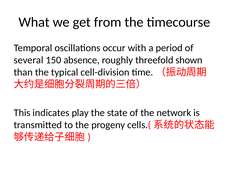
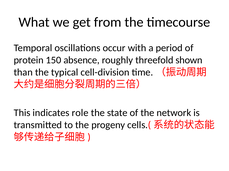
several: several -> protein (29, 60)
play: play -> role (80, 113)
